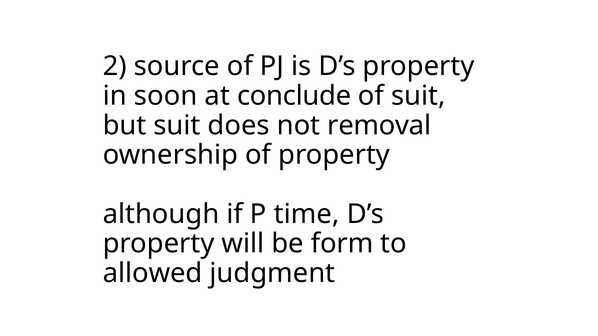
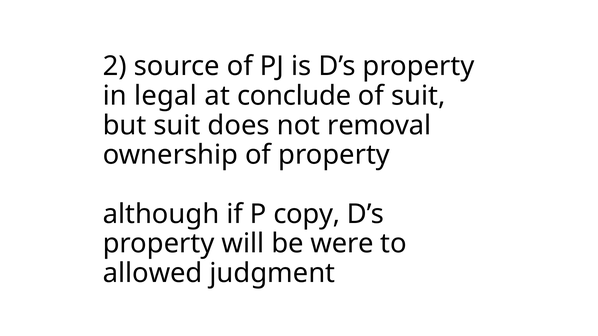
soon: soon -> legal (166, 96)
time: time -> copy (307, 214)
form: form -> were (342, 244)
